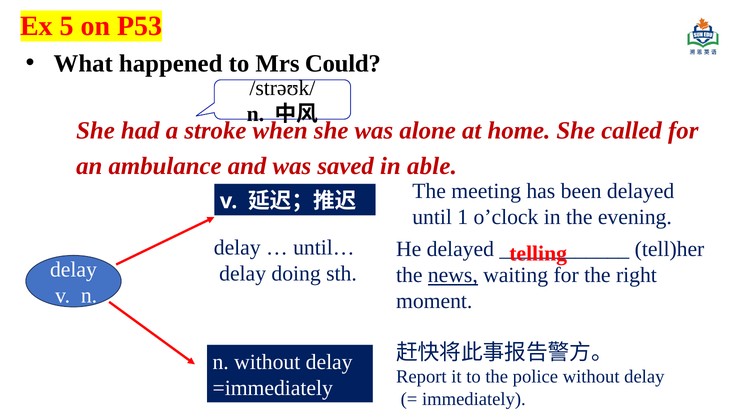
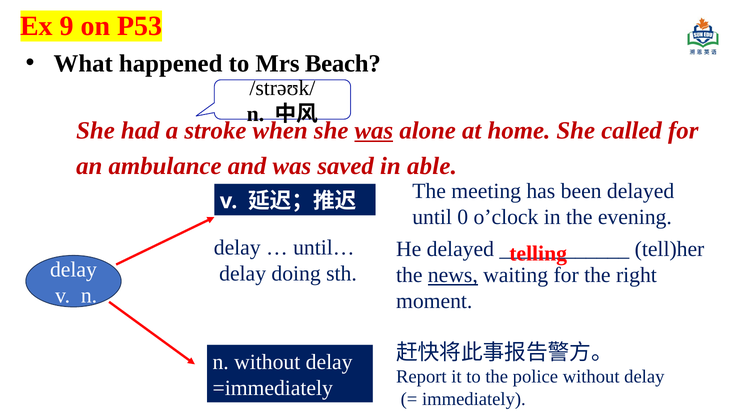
5: 5 -> 9 (67, 26)
Could: Could -> Beach (343, 64)
was underline: none -> present (374, 131)
1: 1 -> 0 (463, 217)
